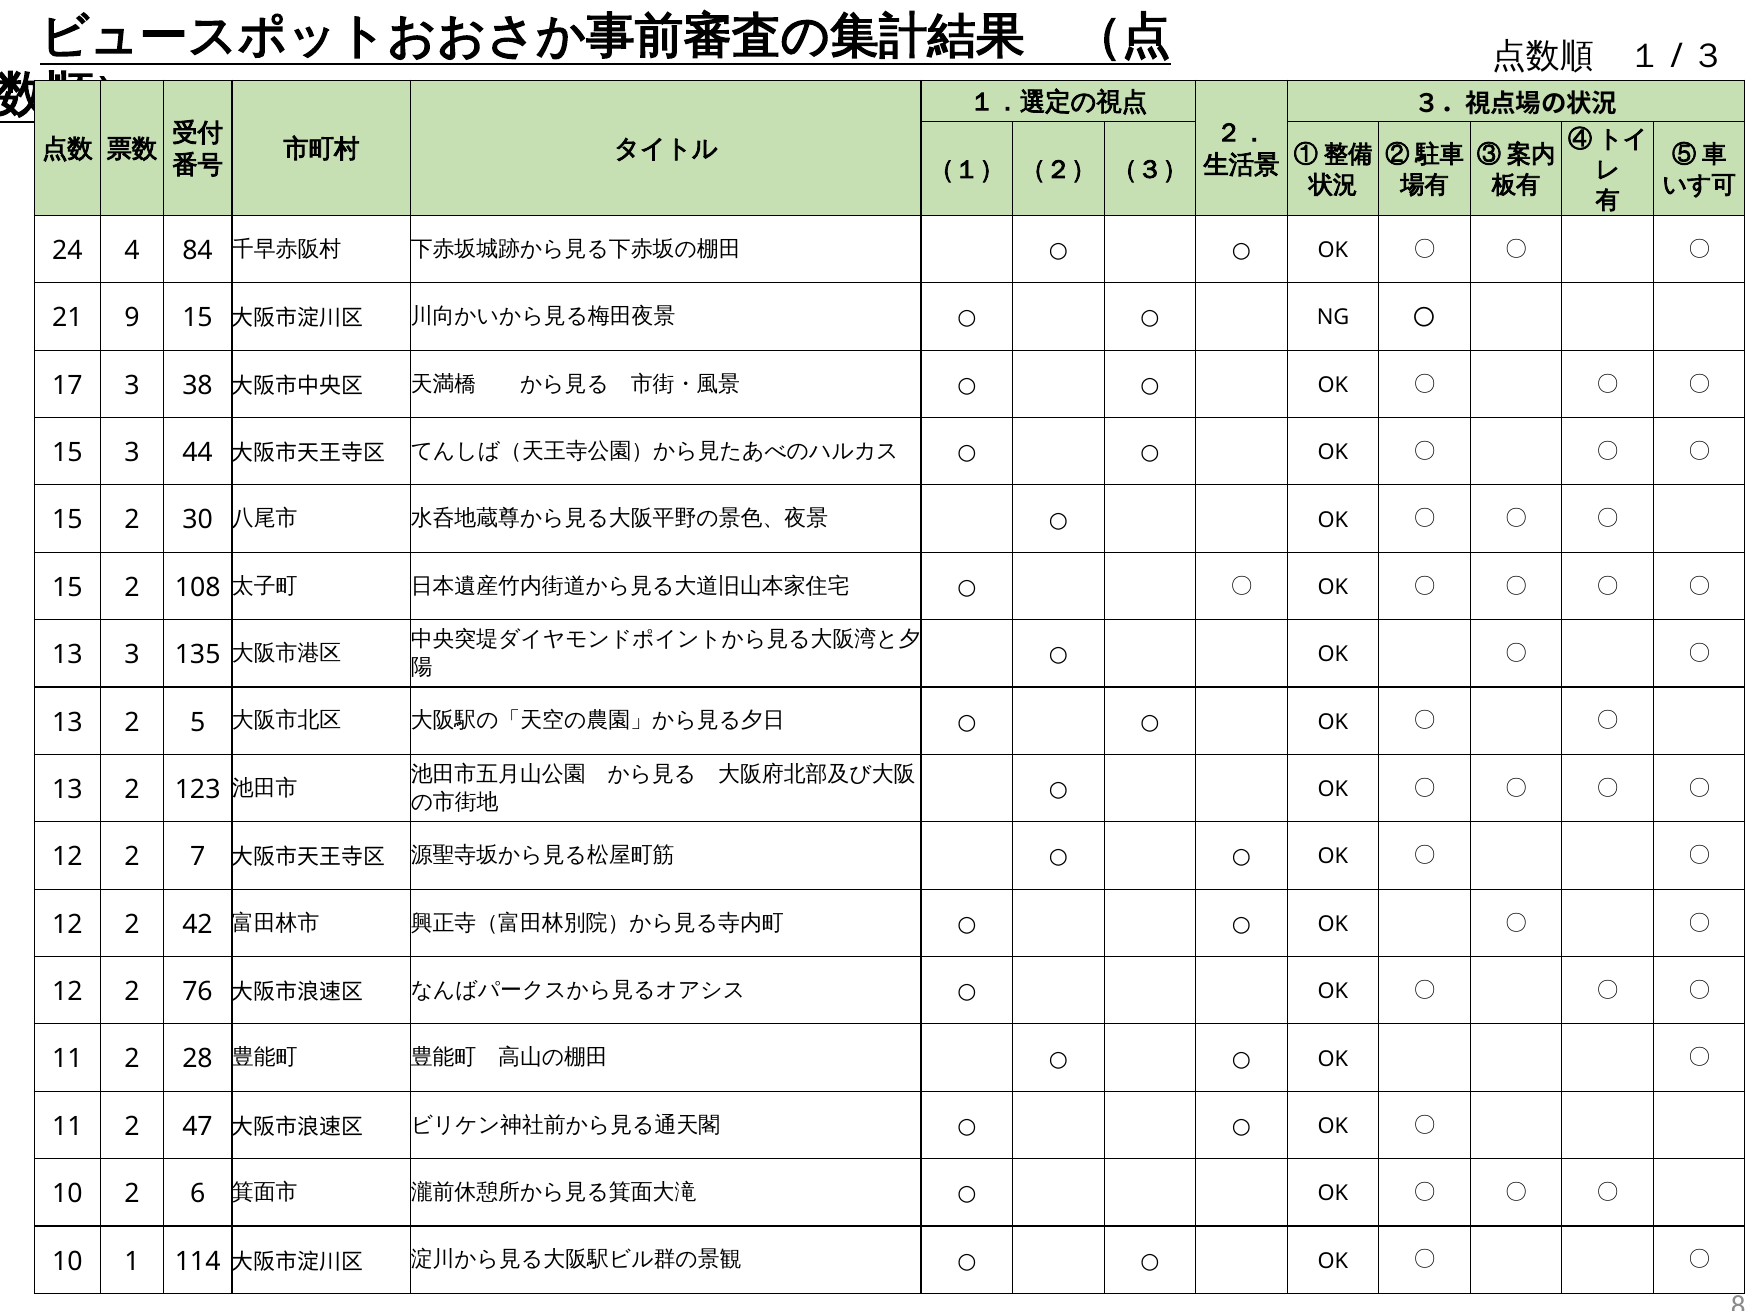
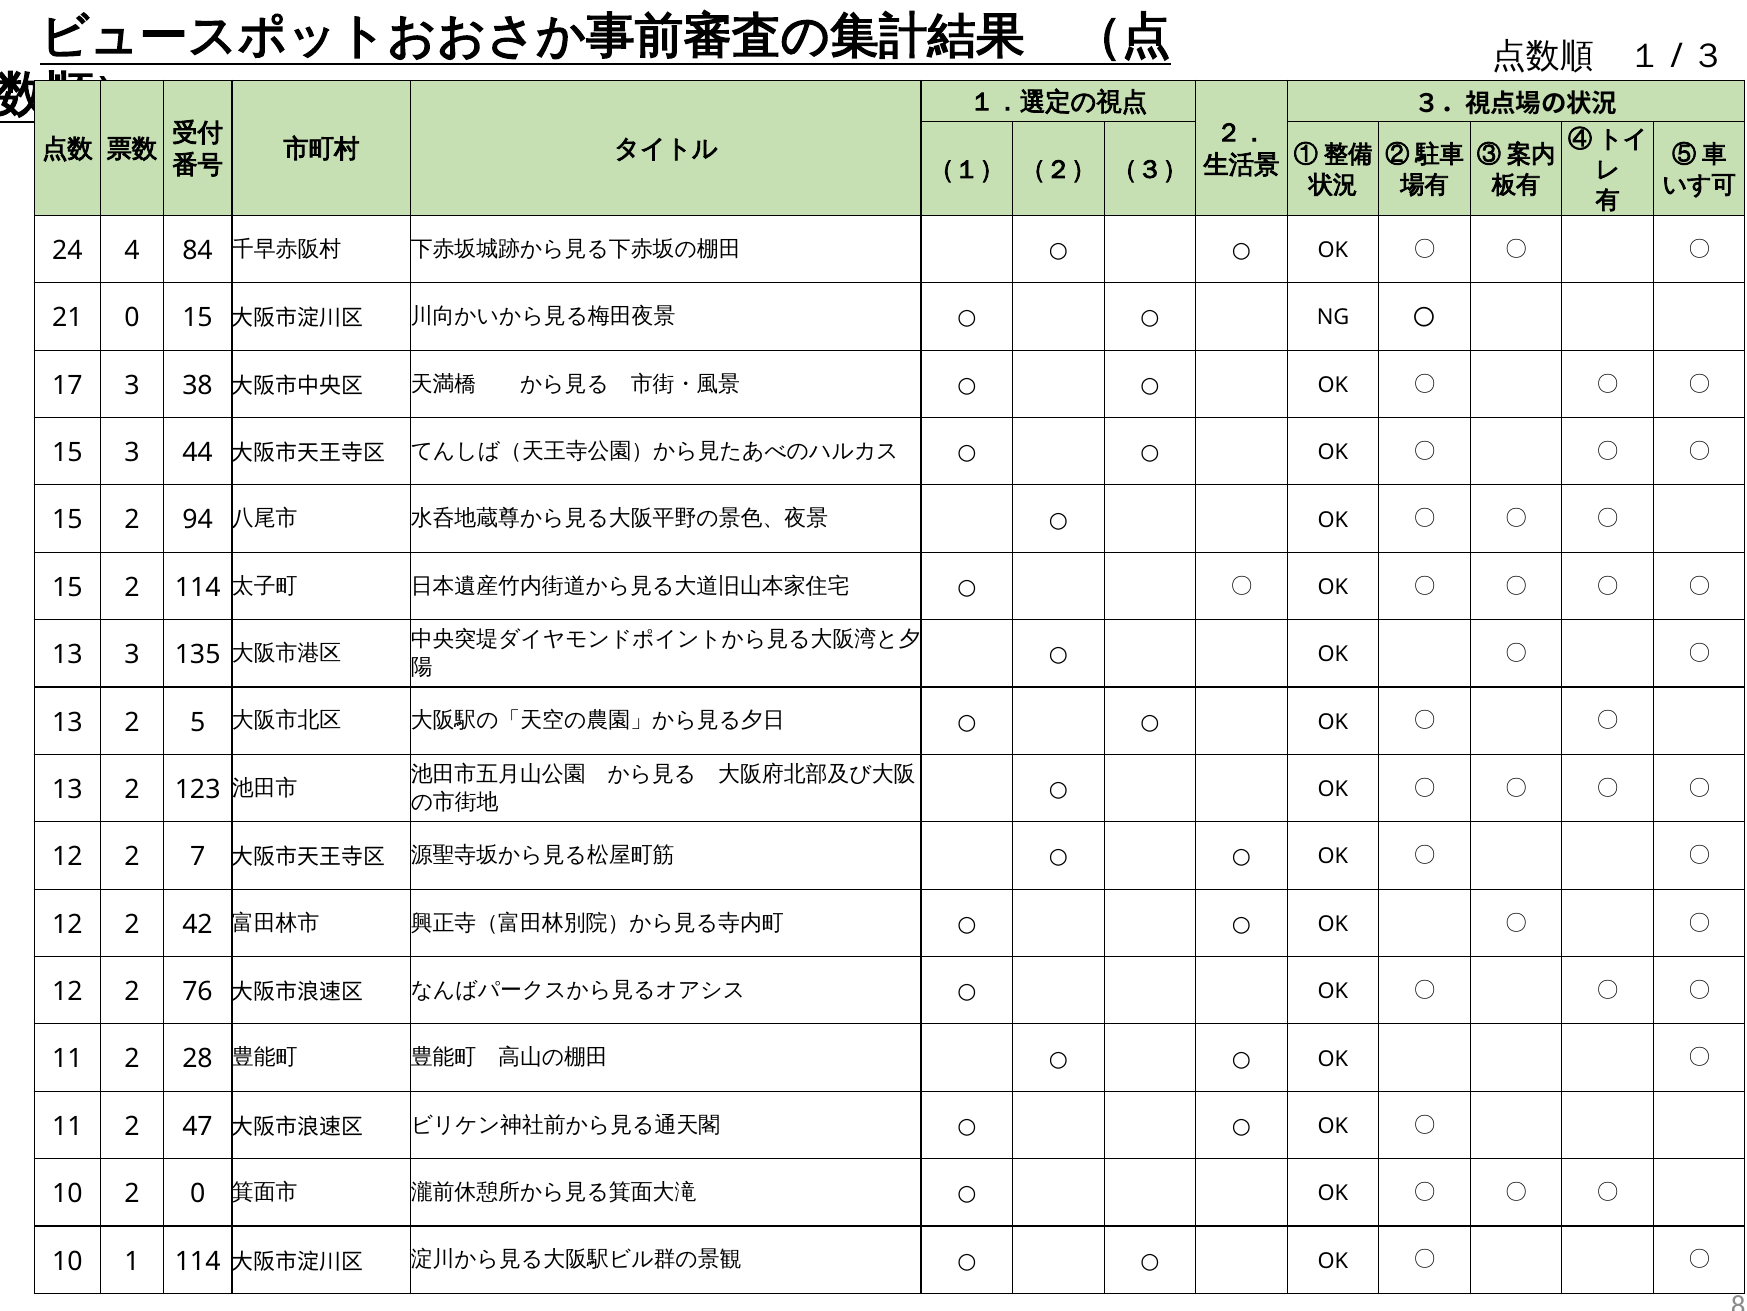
21 9: 9 -> 0 (132, 318)
30: 30 -> 94 (198, 520)
2 108: 108 -> 114 (198, 587)
2 6: 6 -> 0 (198, 1193)
